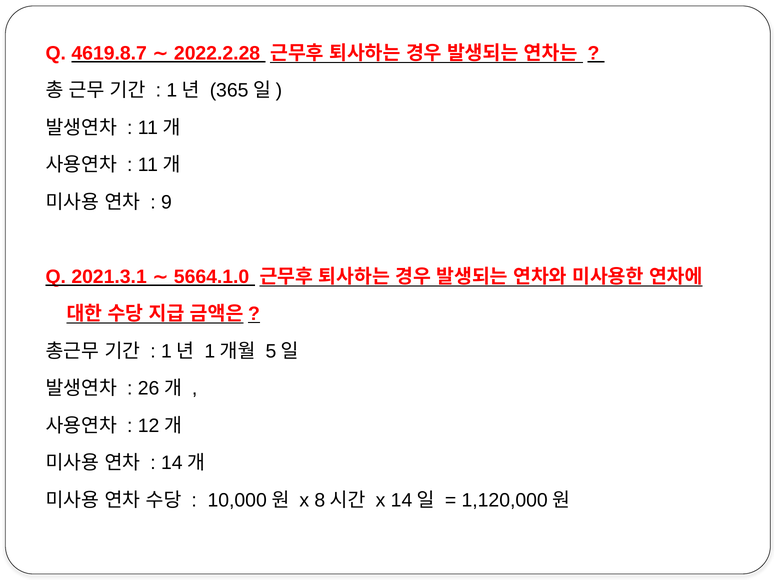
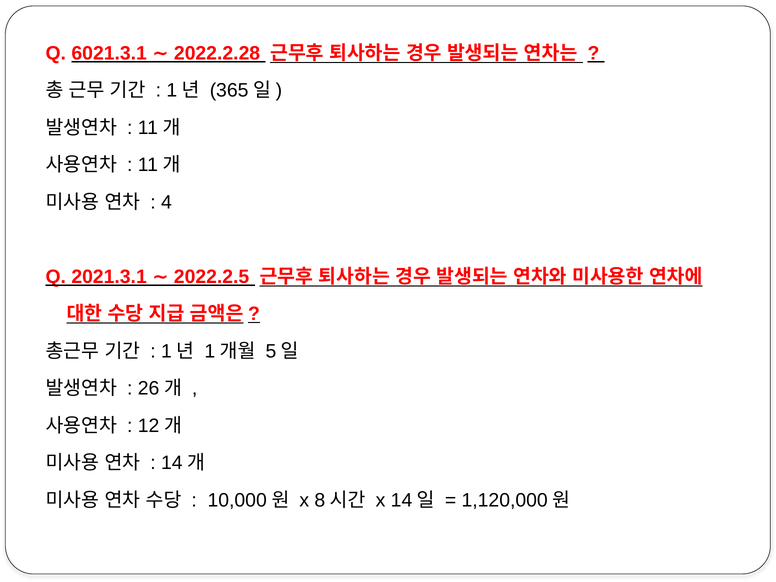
4619.8.7: 4619.8.7 -> 6021.3.1 (109, 53)
9: 9 -> 4 (166, 202)
5664.1.0: 5664.1.0 -> 2022.2.5 (212, 277)
